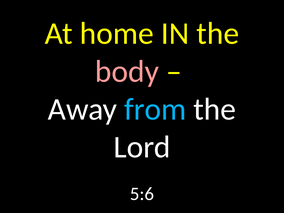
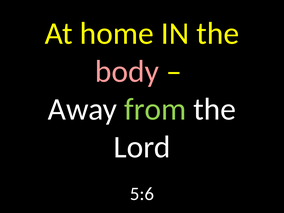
from colour: light blue -> light green (155, 109)
